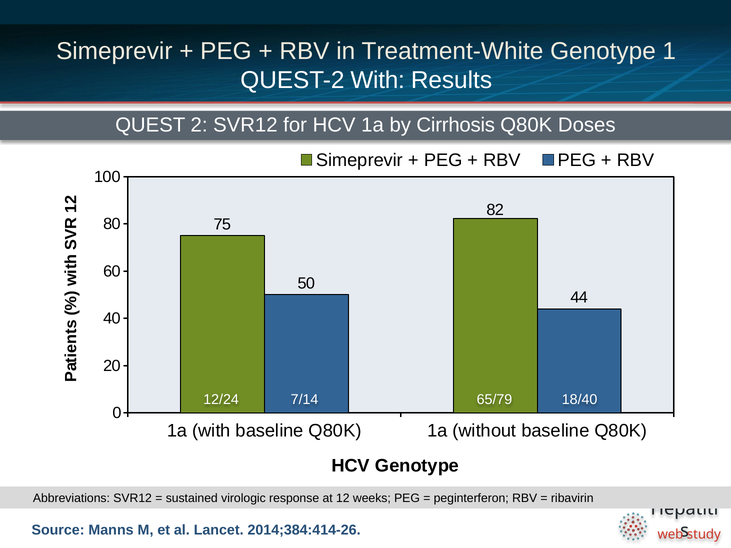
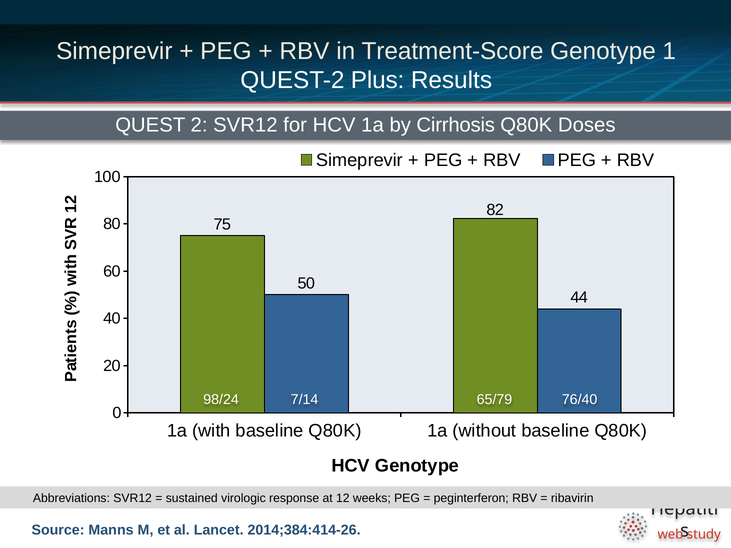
Treatment-White: Treatment-White -> Treatment-Score (453, 51)
QUEST-2 With: With -> Plus (378, 80)
12/24: 12/24 -> 98/24 (221, 400)
18/40: 18/40 -> 76/40 (580, 400)
